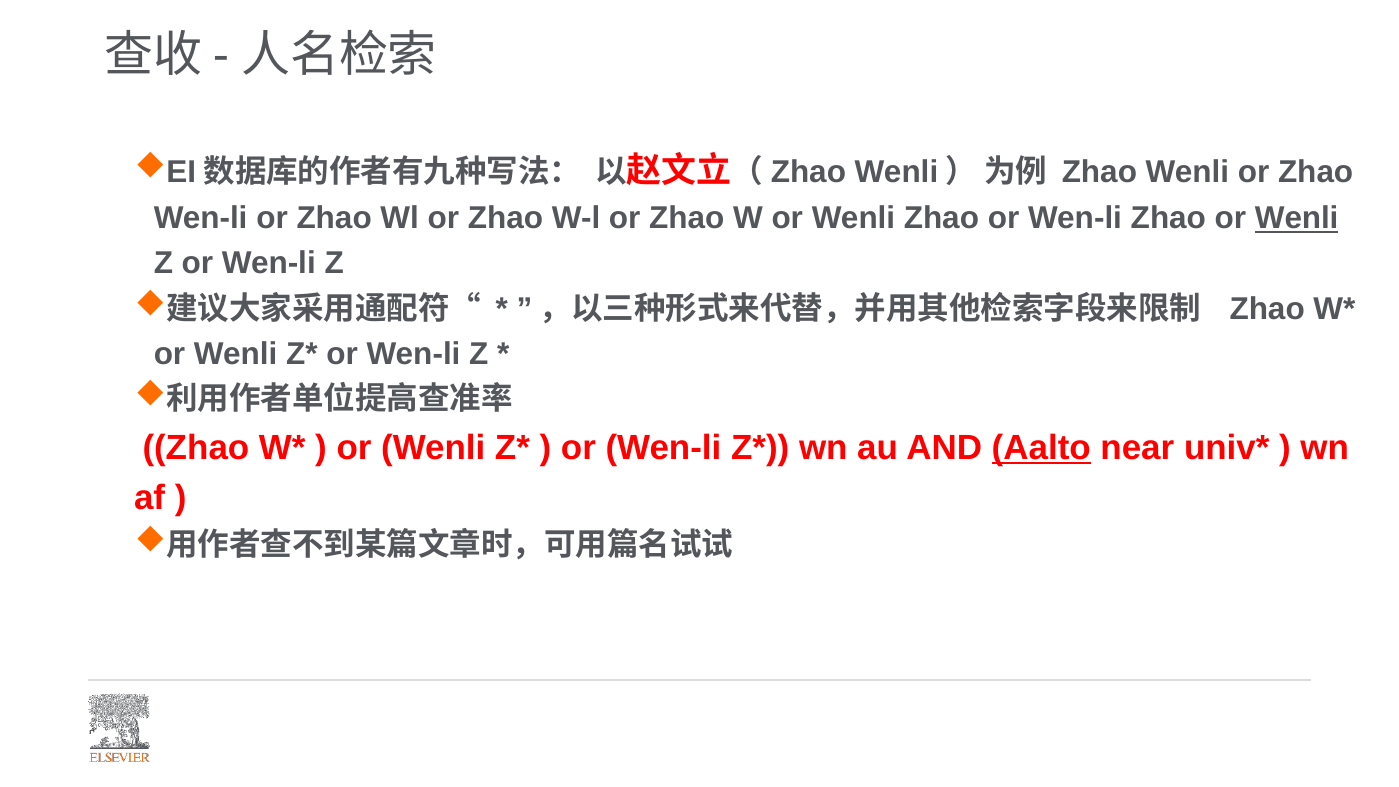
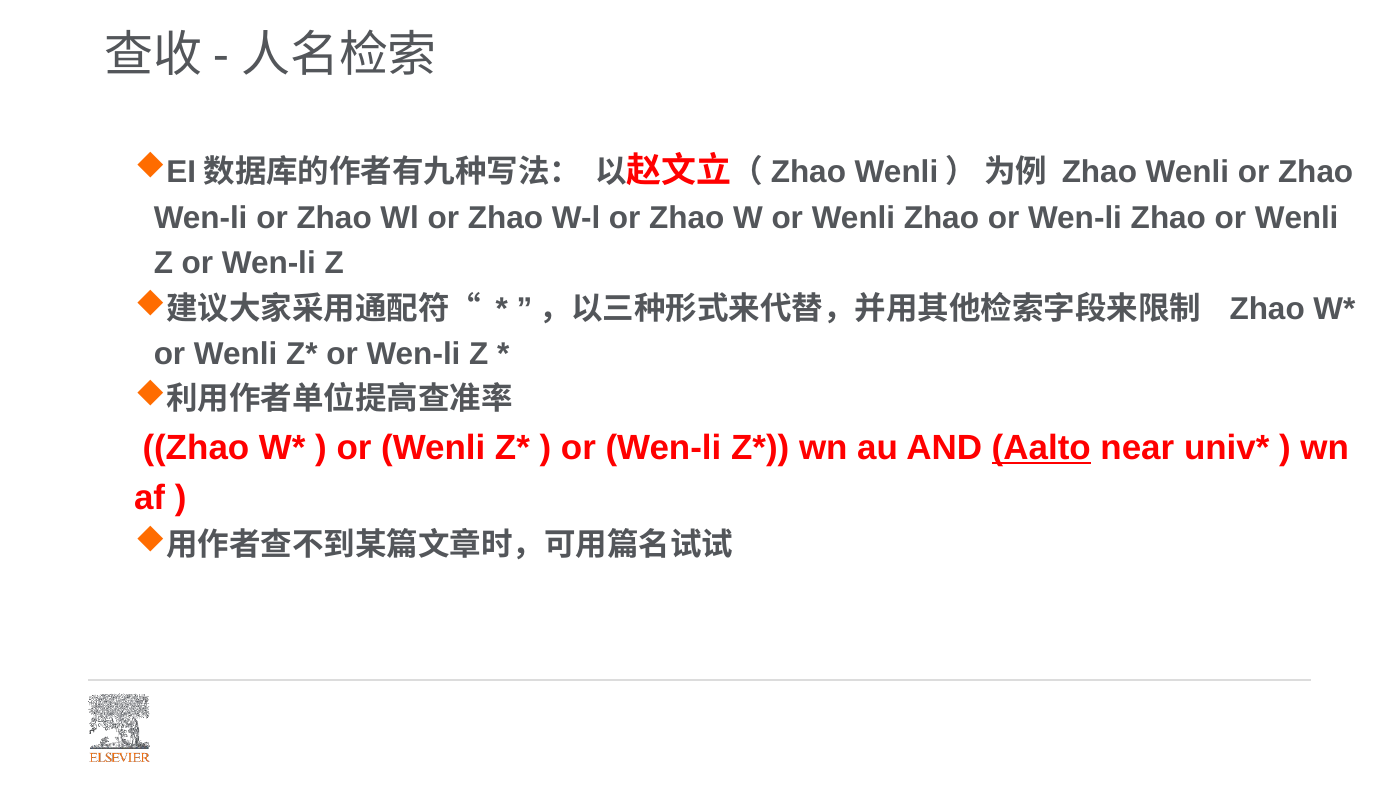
Wenli underline: present -> none (1297, 218)
